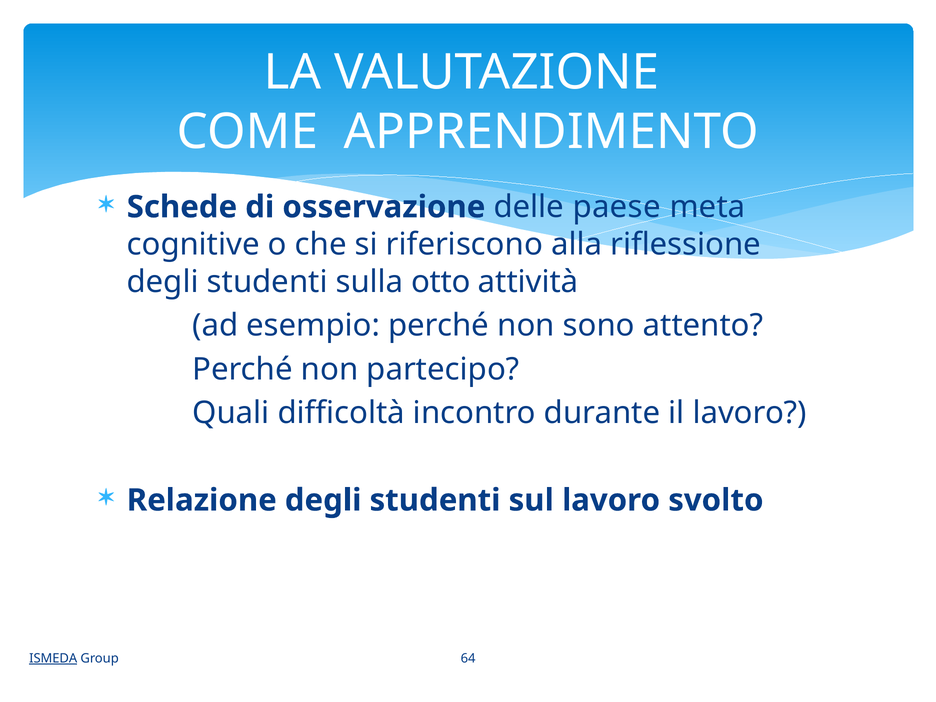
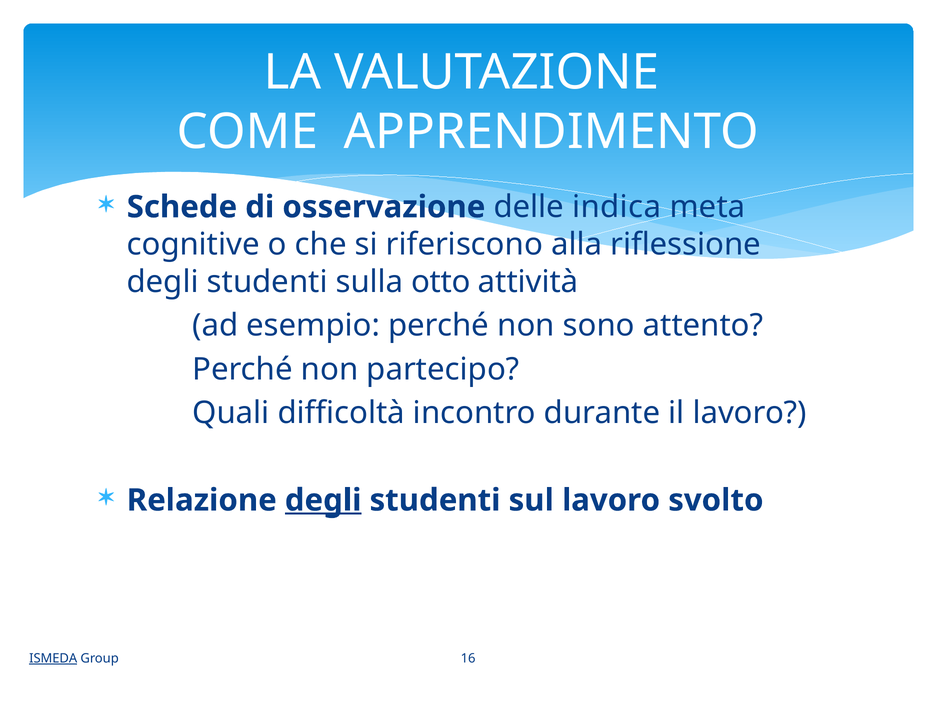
paese: paese -> indica (617, 207)
degli underline: none -> present (323, 500)
64: 64 -> 16 (468, 658)
